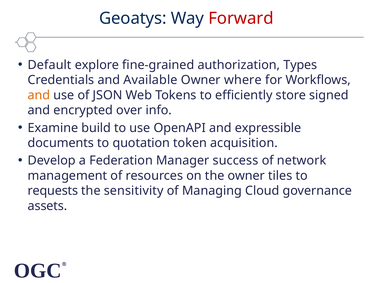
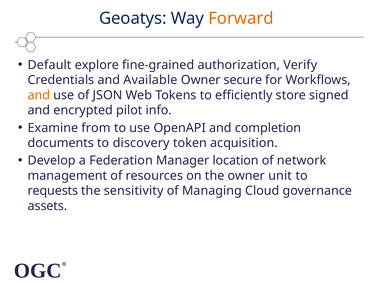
Forward colour: red -> orange (241, 18)
Types: Types -> Verify (300, 65)
where: where -> secure (243, 80)
over: over -> pilot (129, 110)
build: build -> from (96, 128)
expressible: expressible -> completion (268, 128)
quotation: quotation -> discovery (141, 143)
success: success -> location (236, 160)
tiles: tiles -> unit (280, 176)
